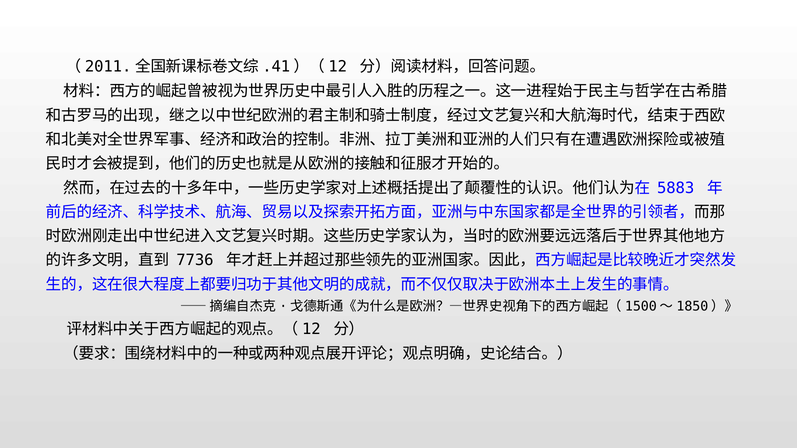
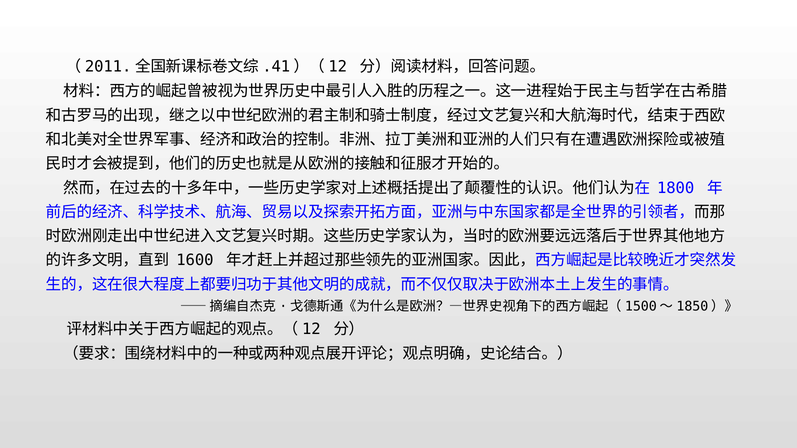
5883: 5883 -> 1800 (676, 188)
7736: 7736 -> 1600 (195, 261)
